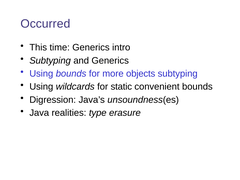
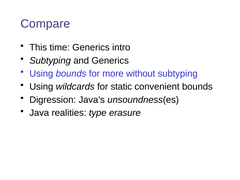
Occurred: Occurred -> Compare (45, 24)
objects: objects -> without (141, 74)
